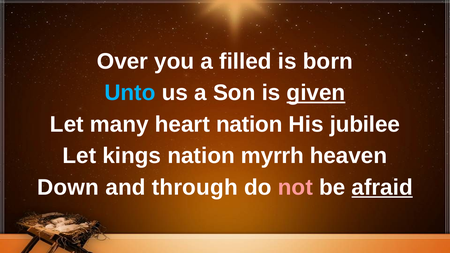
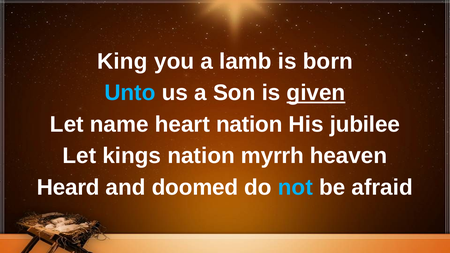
Over: Over -> King (122, 61)
filled: filled -> lamb (245, 61)
many: many -> name (119, 124)
Down: Down -> Heard (68, 187)
through: through -> doomed (195, 187)
not colour: pink -> light blue (295, 187)
afraid underline: present -> none (382, 187)
